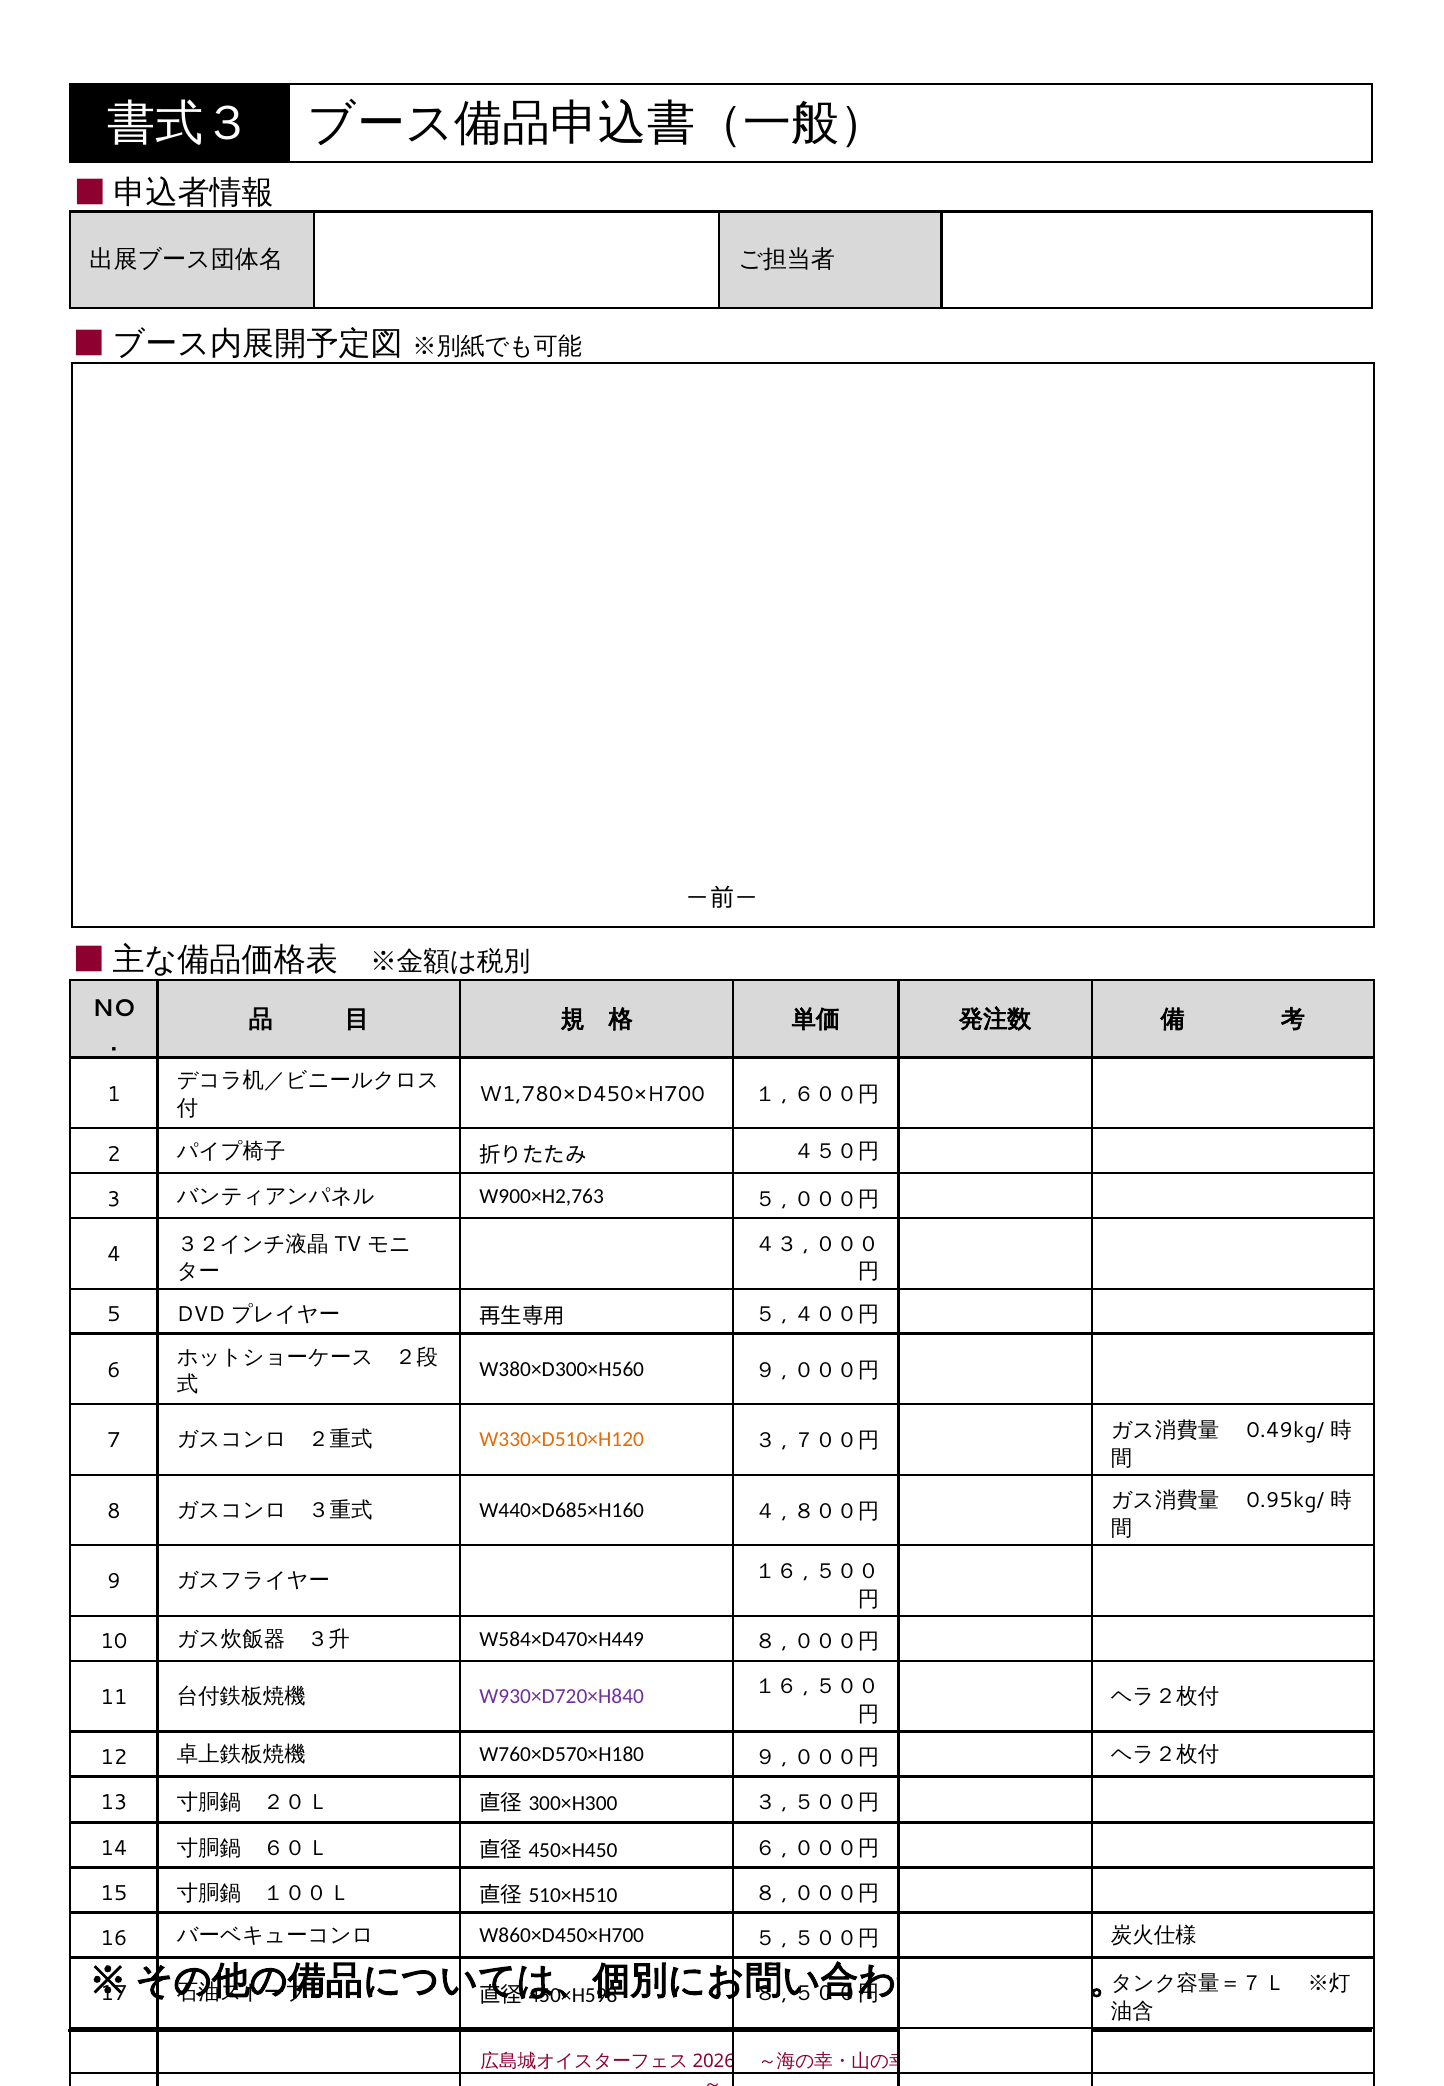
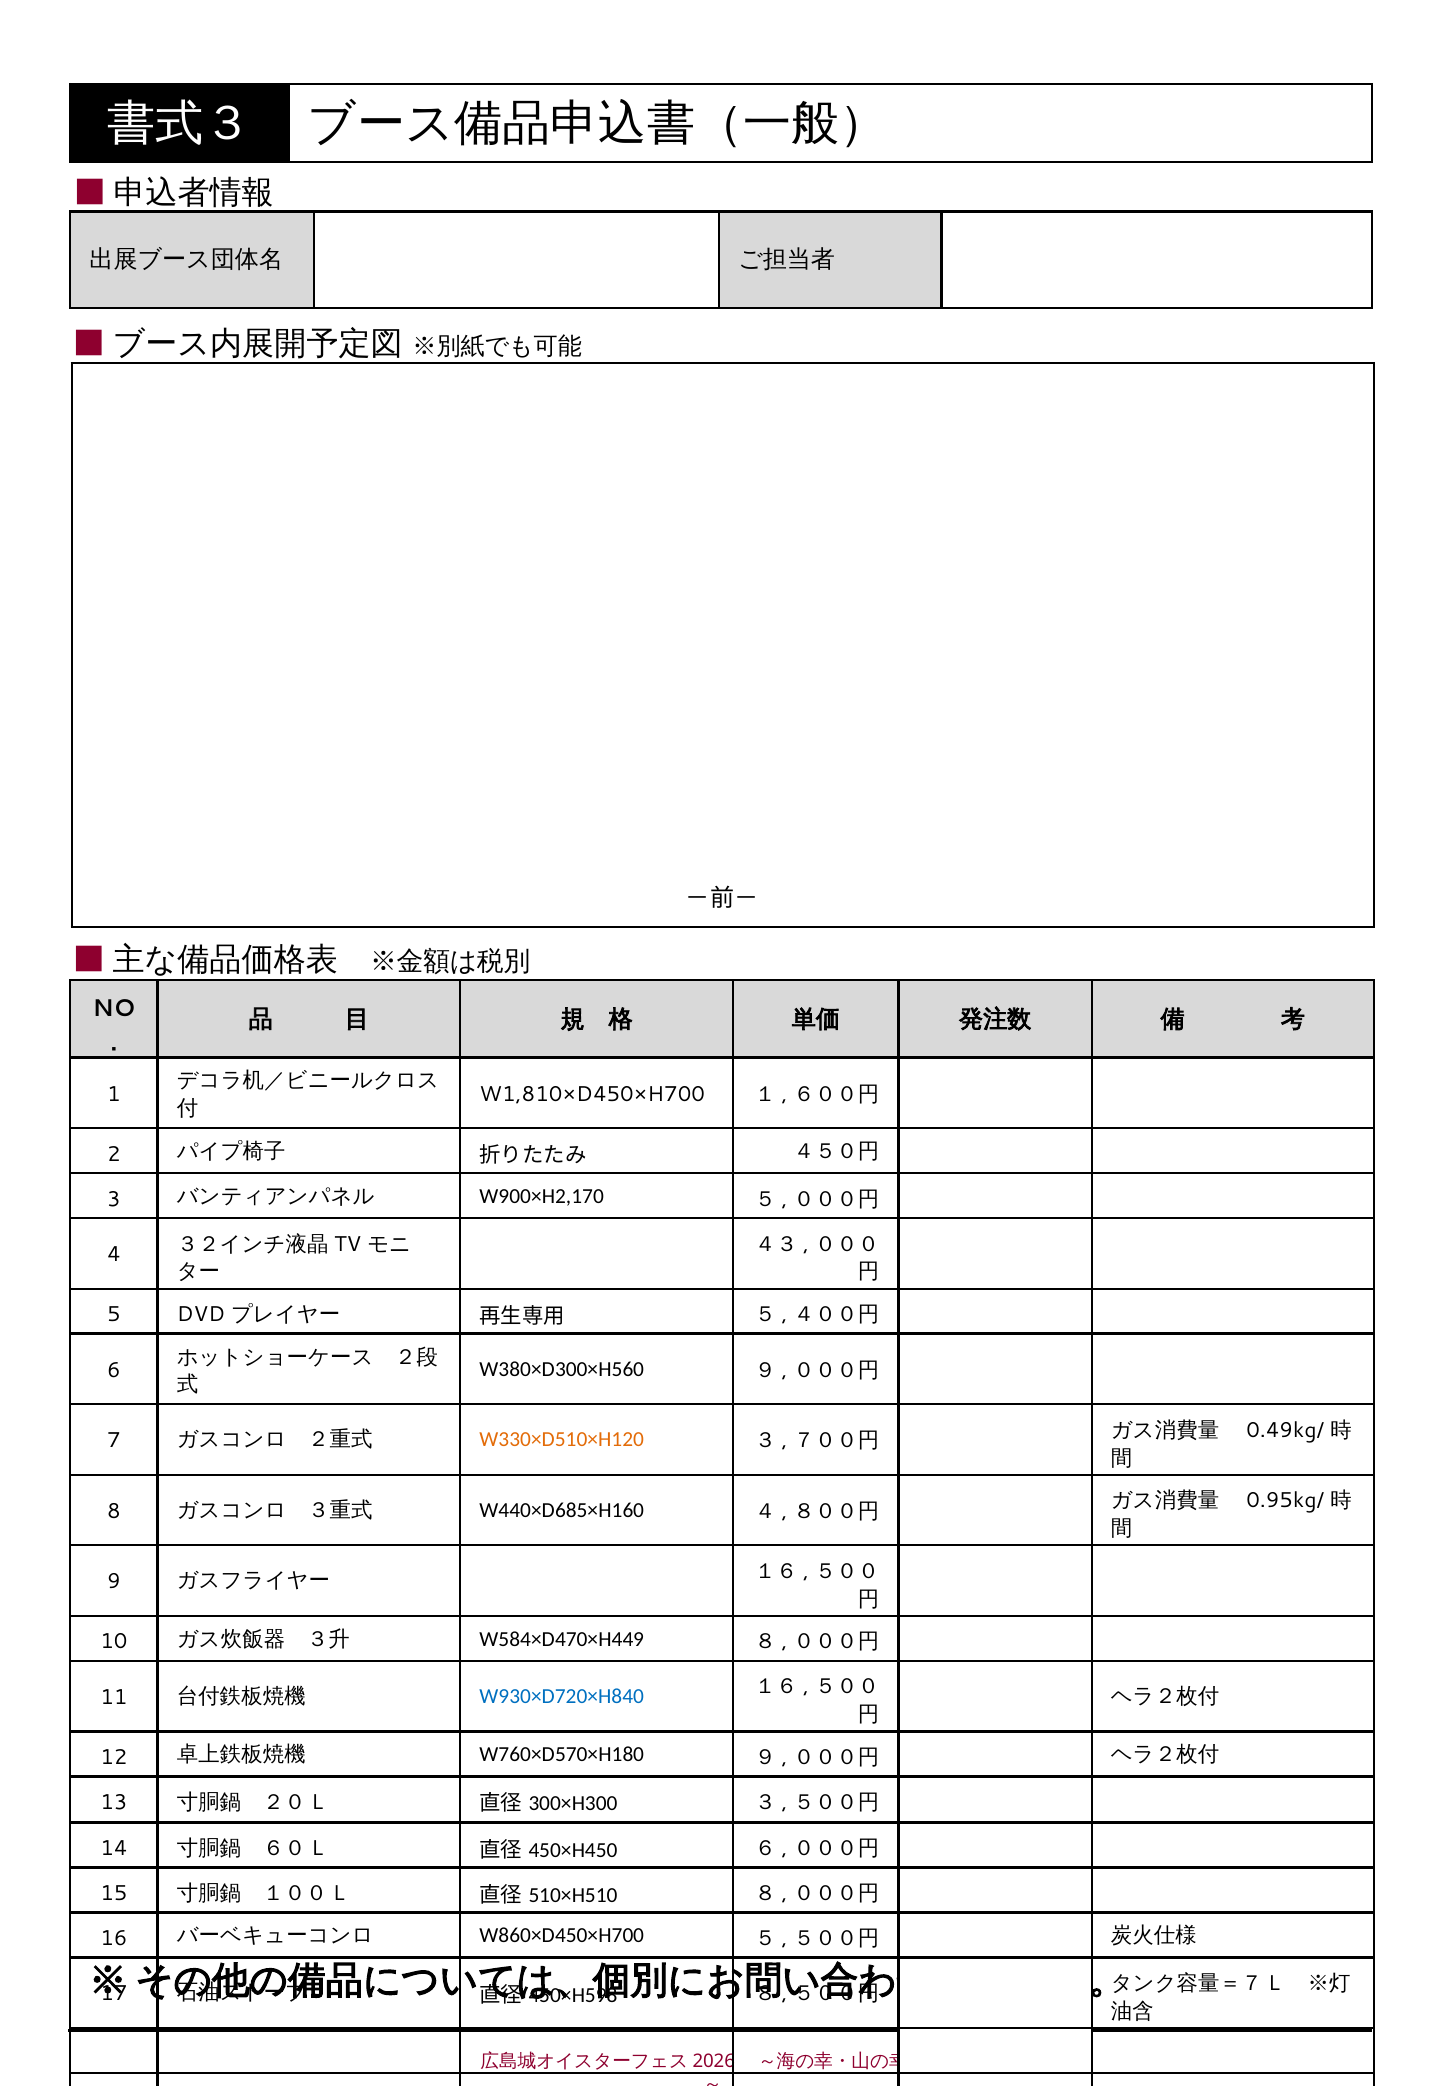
W1,780×D450×H700: W1,780×D450×H700 -> W1,810×D450×H700 (592, 1094)
W900×H2,763: W900×H2,763 -> W900×H2,170 (542, 1196)
W930×D720×H840 colour: purple -> blue (562, 1696)
